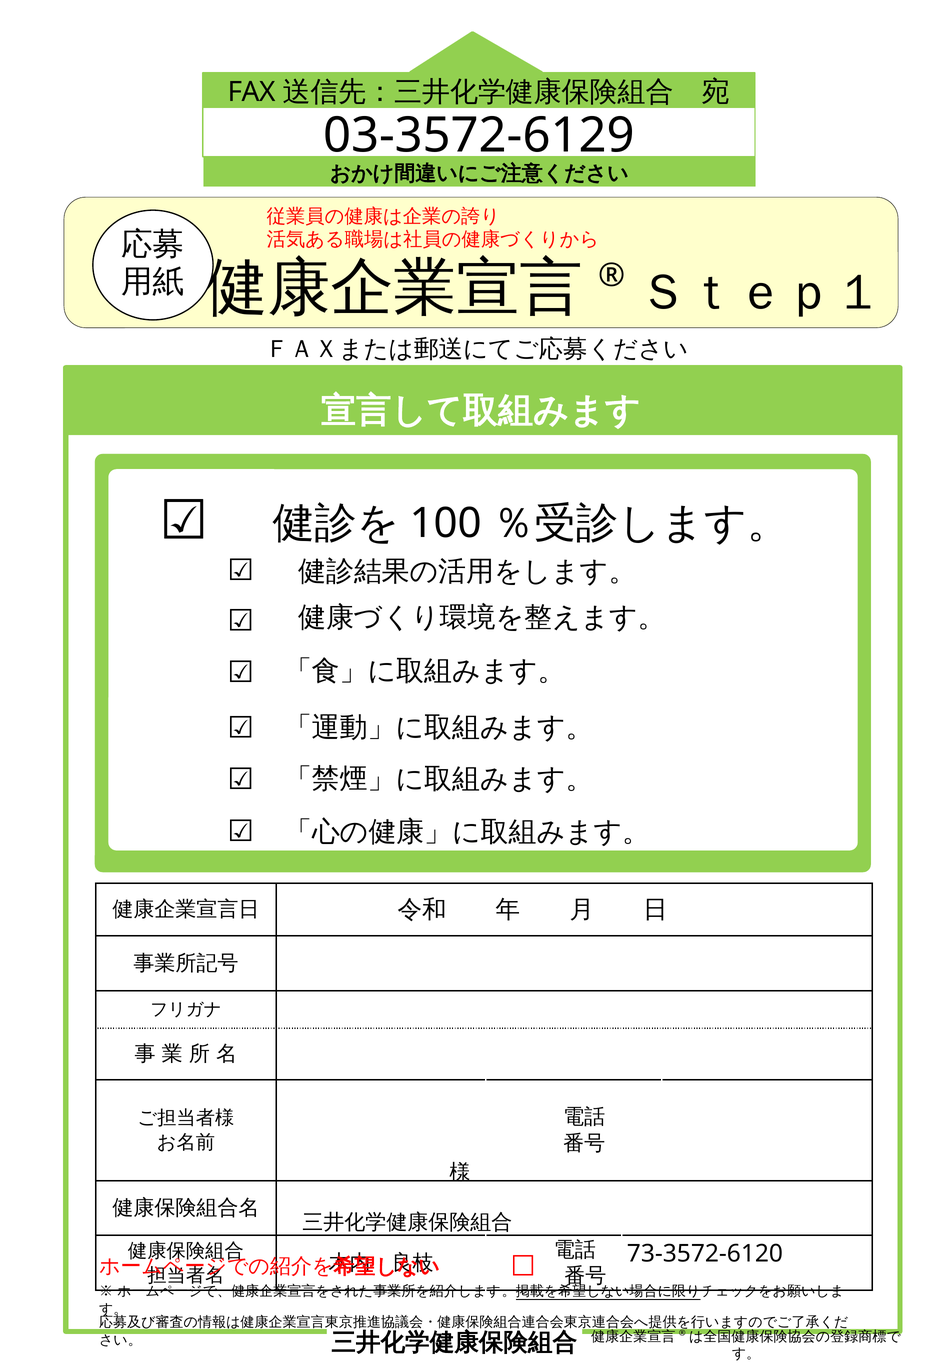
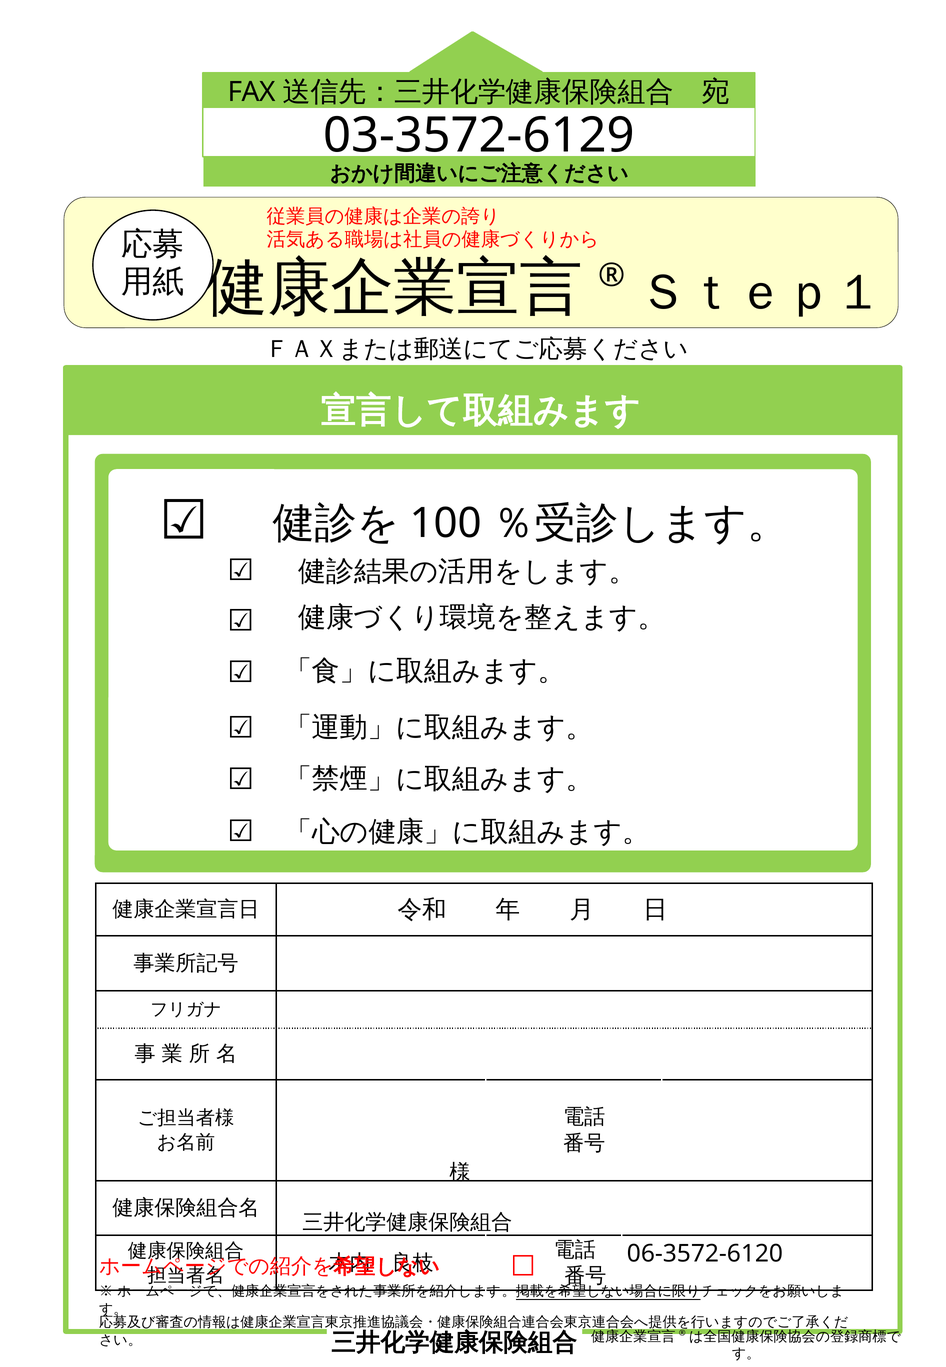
73-3572-6120: 73-3572-6120 -> 06-3572-6120 (705, 1253)
